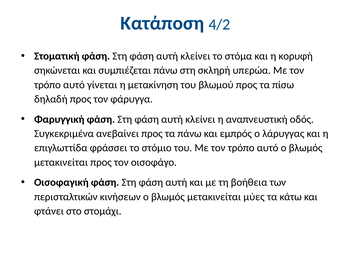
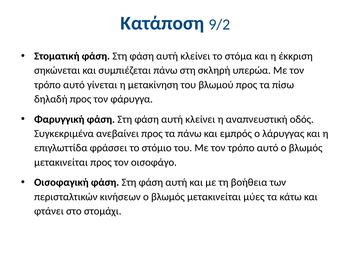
4/2: 4/2 -> 9/2 (219, 24)
κορυφή: κορυφή -> έκκριση (296, 56)
